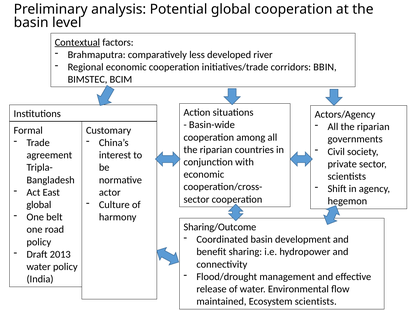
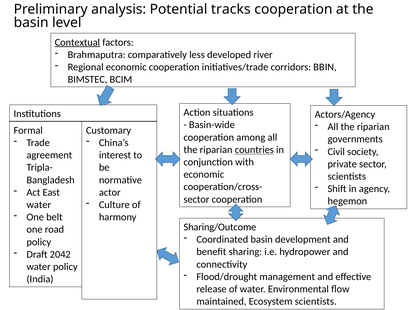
Potential global: global -> tracks (231, 9)
countries underline: none -> present (254, 150)
global: global -> water (39, 205)
2013: 2013 -> 2042 (60, 254)
